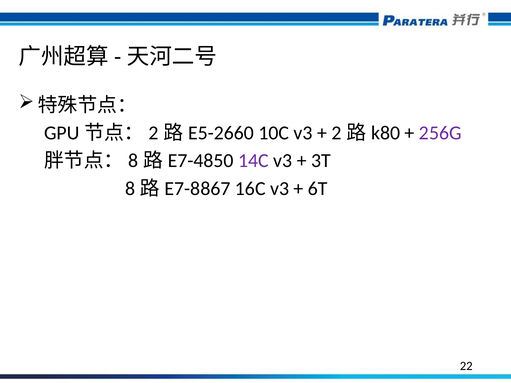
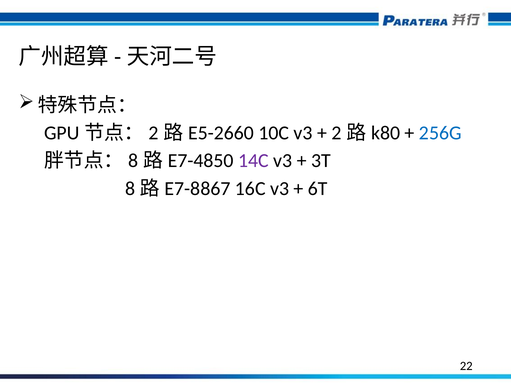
256G colour: purple -> blue (440, 133)
